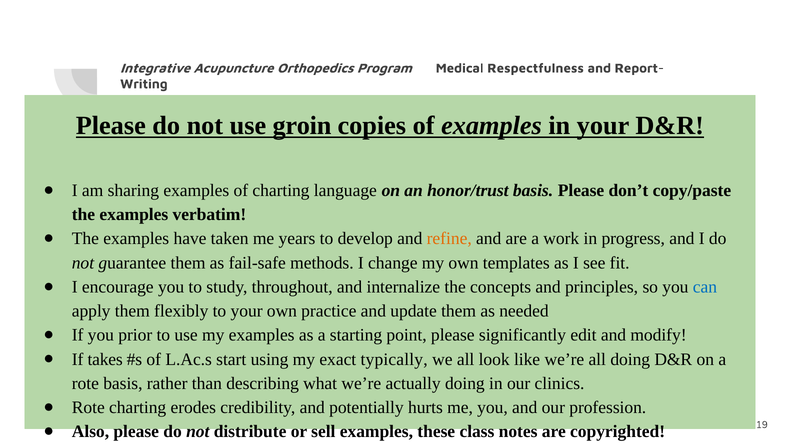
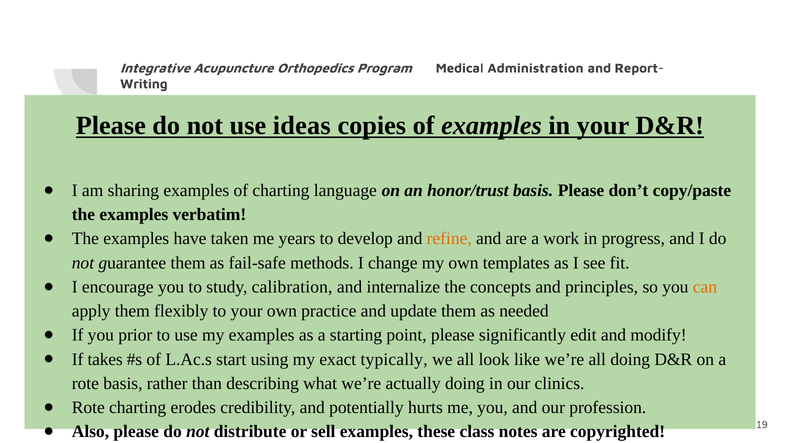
Respectfulness: Respectfulness -> Administration (536, 68)
groin: groin -> ideas (302, 126)
throughout: throughout -> calibration (292, 287)
can colour: blue -> orange (705, 287)
